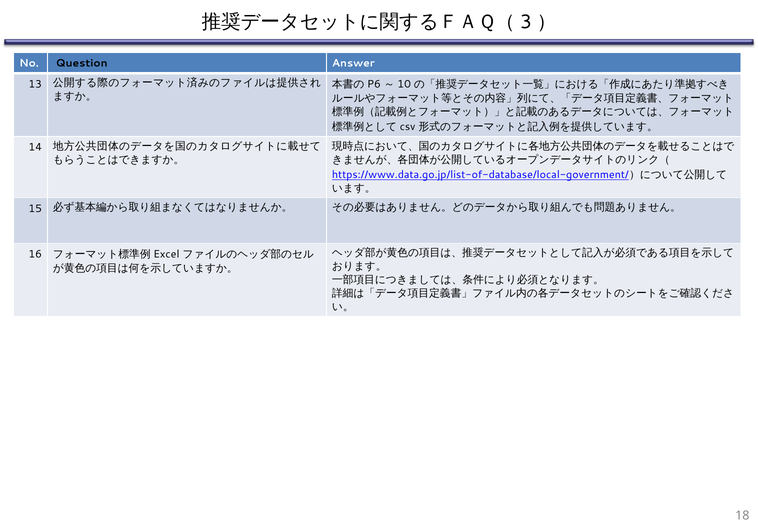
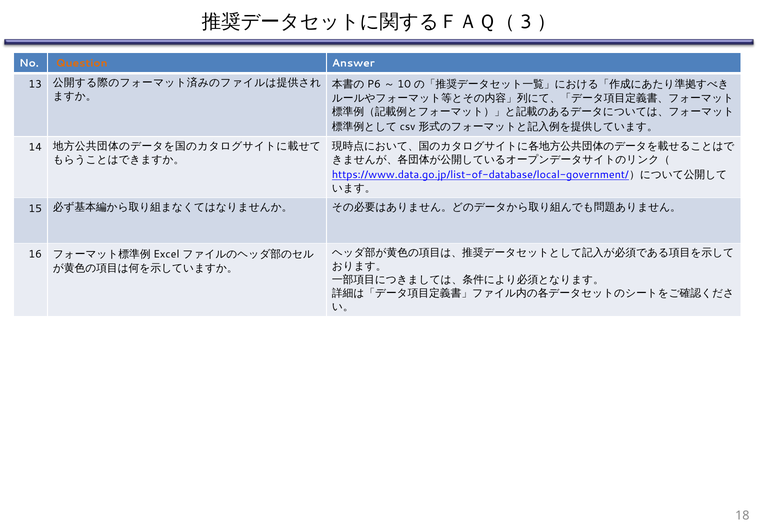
Question colour: black -> orange (82, 63)
